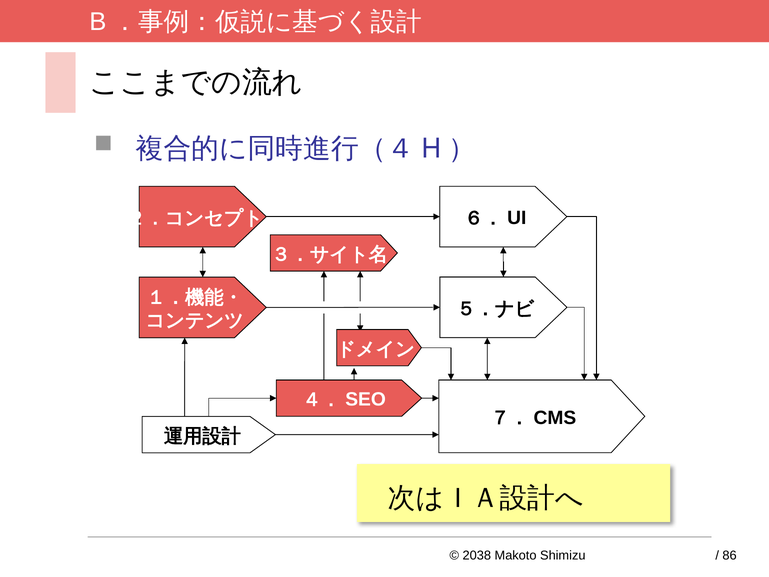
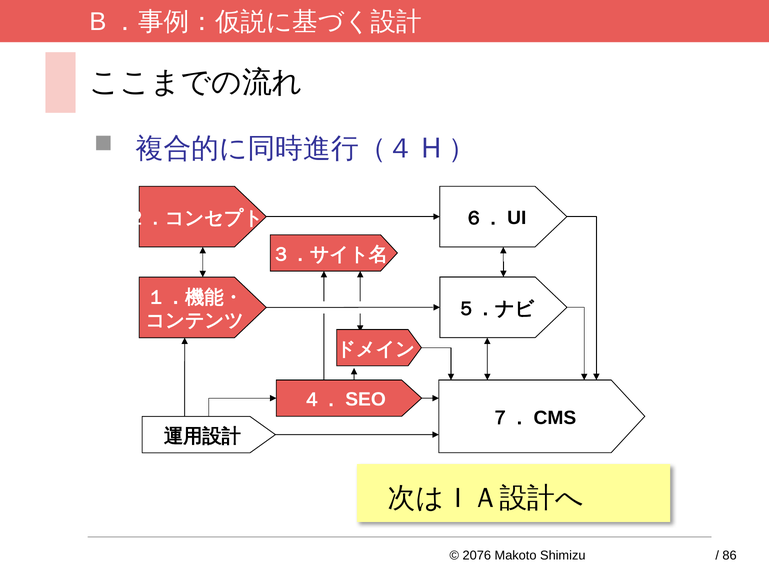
2038: 2038 -> 2076 (477, 555)
